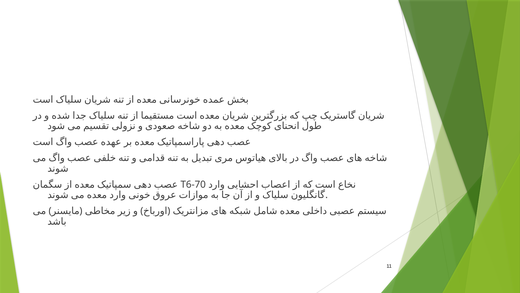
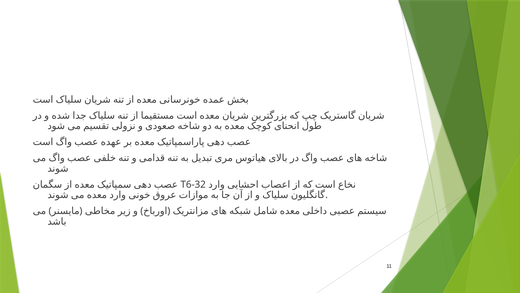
T6-70: T6-70 -> T6-32 (193, 184)
